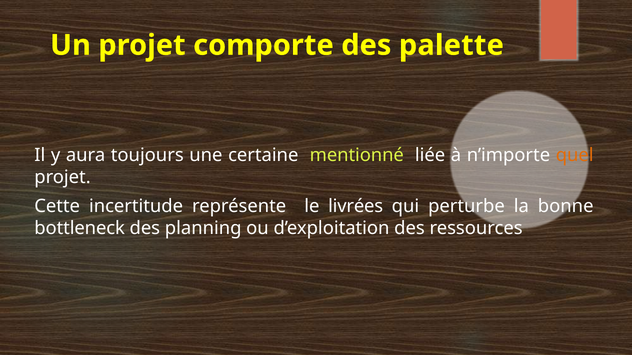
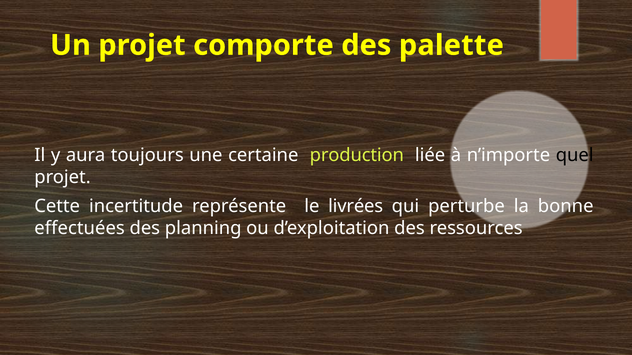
mentionné: mentionné -> production (357, 155)
quel colour: orange -> black (575, 155)
bottleneck: bottleneck -> effectuées (80, 228)
